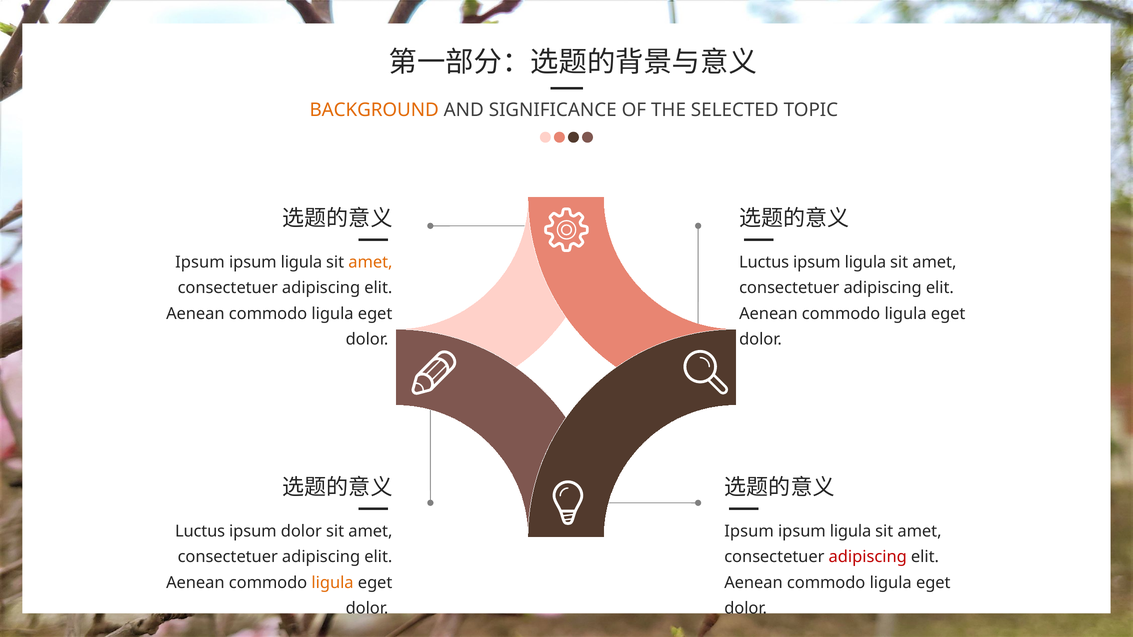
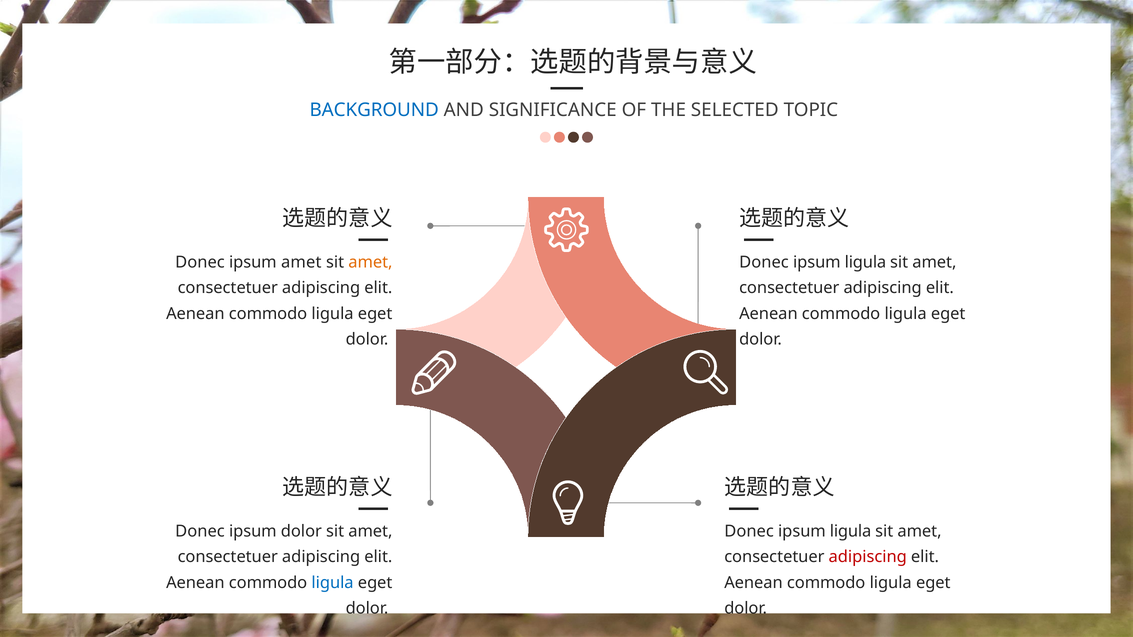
BACKGROUND colour: orange -> blue (374, 110)
Ipsum: Ipsum -> Donec (200, 262)
ligula: ligula -> amet (301, 262)
Luctus: Luctus -> Donec (764, 262)
Luctus: Luctus -> Donec (200, 532)
Ipsum: Ipsum -> Donec (749, 532)
ligula colour: orange -> blue (333, 583)
